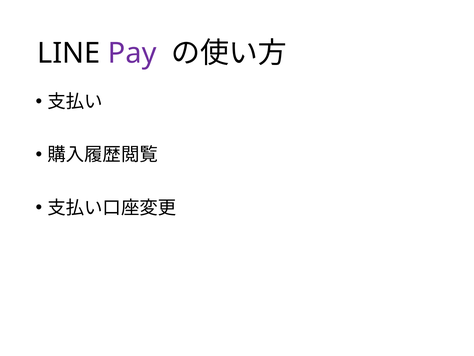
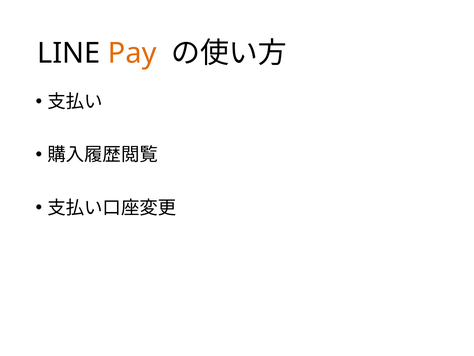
Pay colour: purple -> orange (132, 53)
